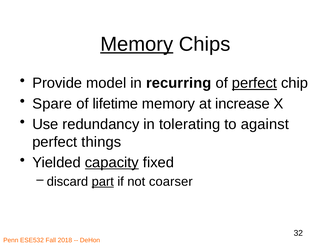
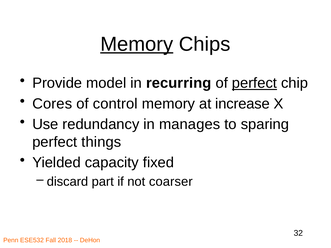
Spare: Spare -> Cores (52, 104)
lifetime: lifetime -> control (115, 104)
tolerating: tolerating -> manages (190, 124)
against: against -> sparing (265, 124)
capacity underline: present -> none (112, 163)
part underline: present -> none (103, 182)
